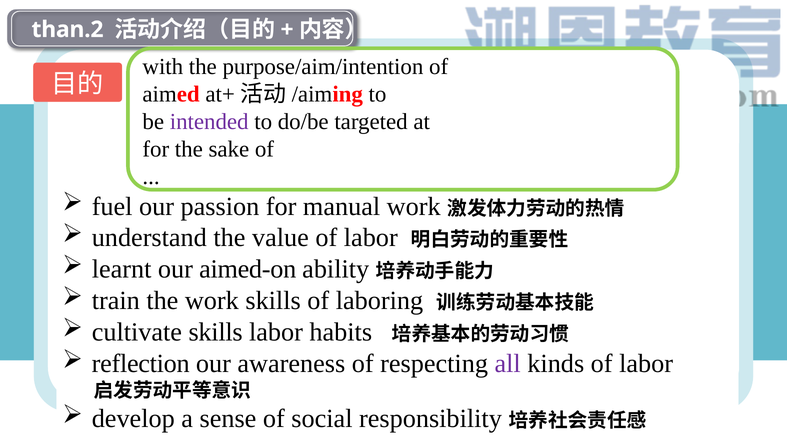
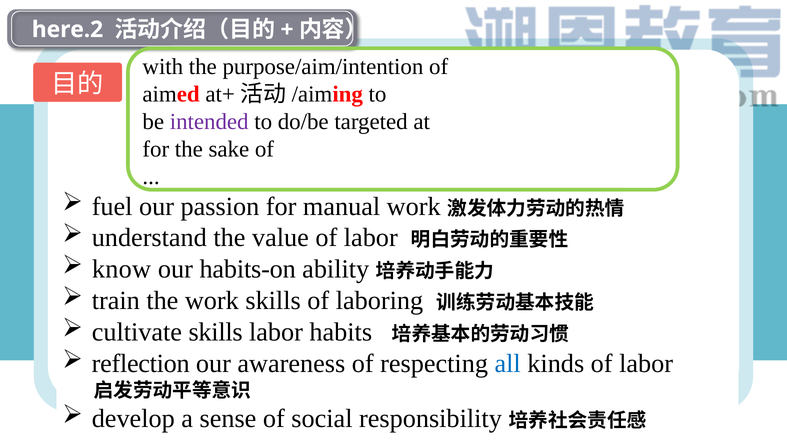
than.2: than.2 -> here.2 (67, 30)
learnt: learnt -> know (121, 270)
aimed-on: aimed-on -> habits-on (248, 270)
all colour: purple -> blue (508, 364)
